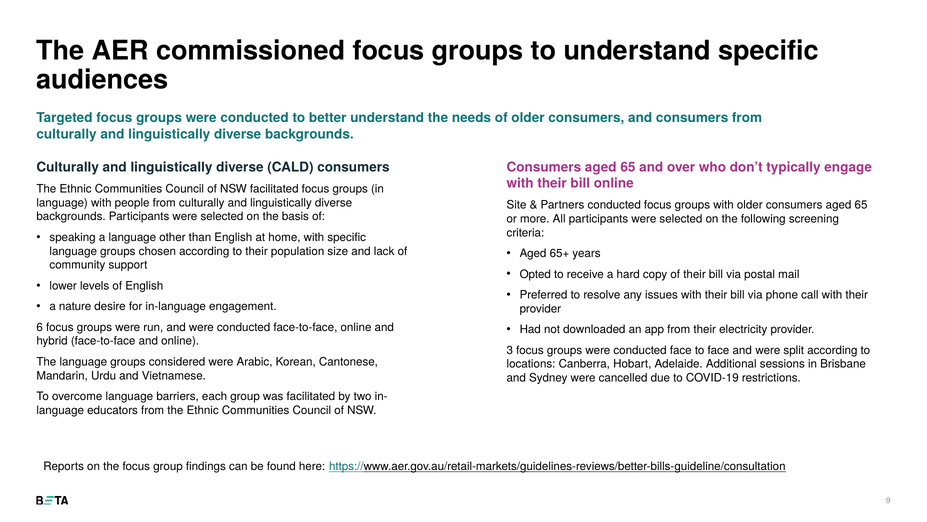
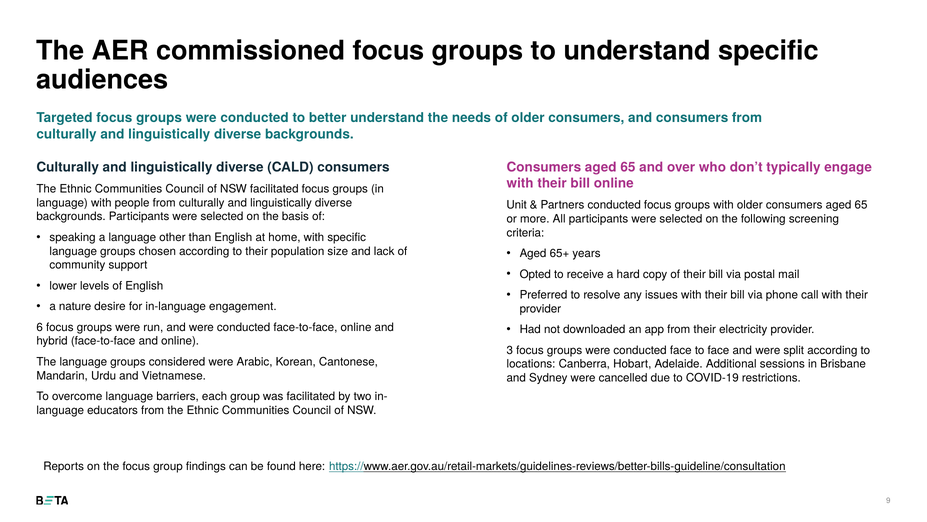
Site: Site -> Unit (517, 205)
